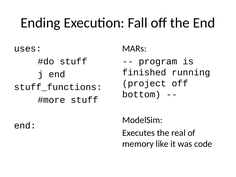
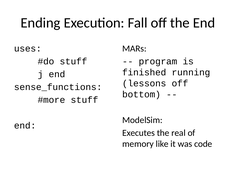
project: project -> lessons (144, 83)
stuff_functions: stuff_functions -> sense_functions (58, 87)
